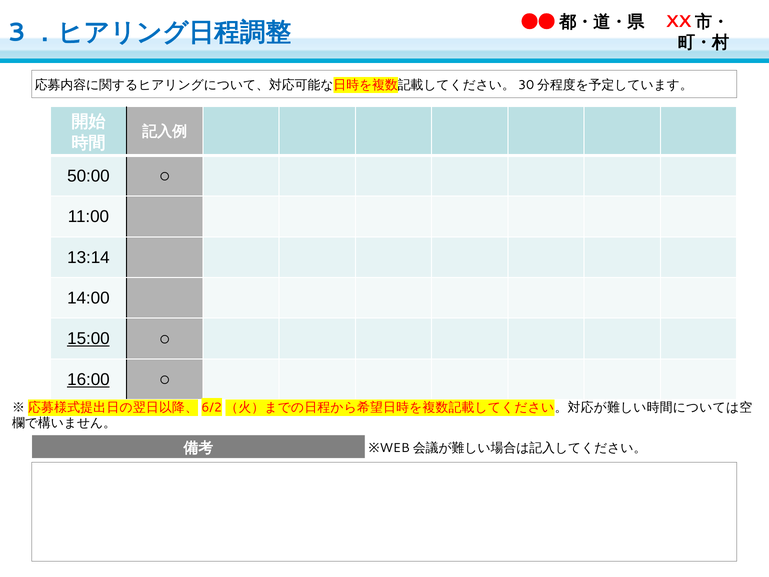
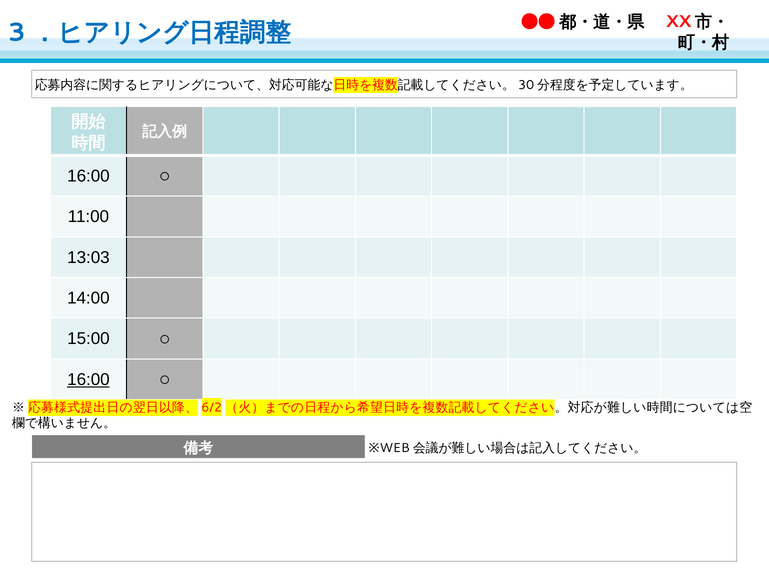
50:00: 50:00 -> 16:00 (88, 176)
13:14: 13:14 -> 13:03 (88, 257)
15:00 underline: present -> none (88, 339)
